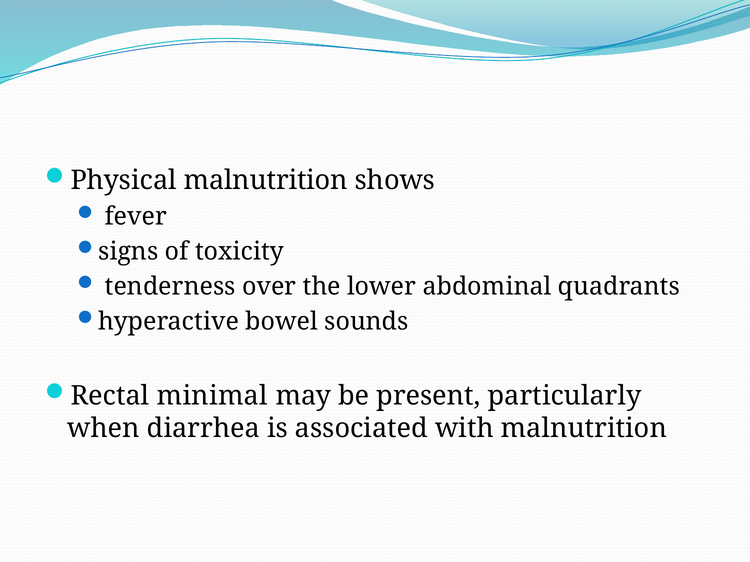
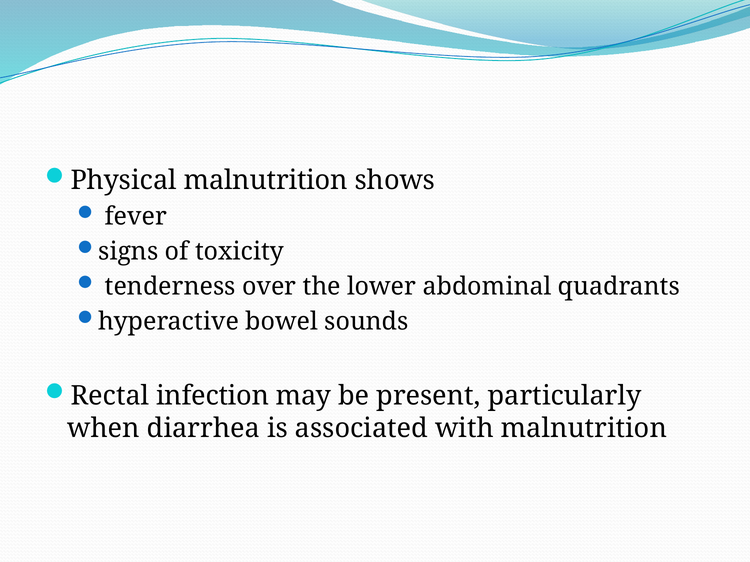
minimal: minimal -> infection (213, 396)
